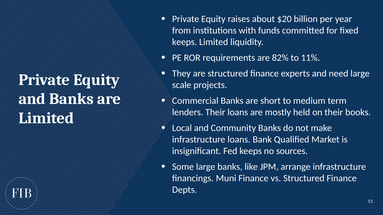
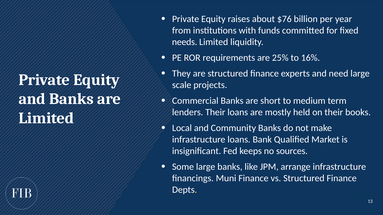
$20: $20 -> $76 (284, 19)
keeps: keeps -> needs (185, 42)
82%: 82% -> 25% (280, 58)
11%: 11% -> 16% (310, 58)
